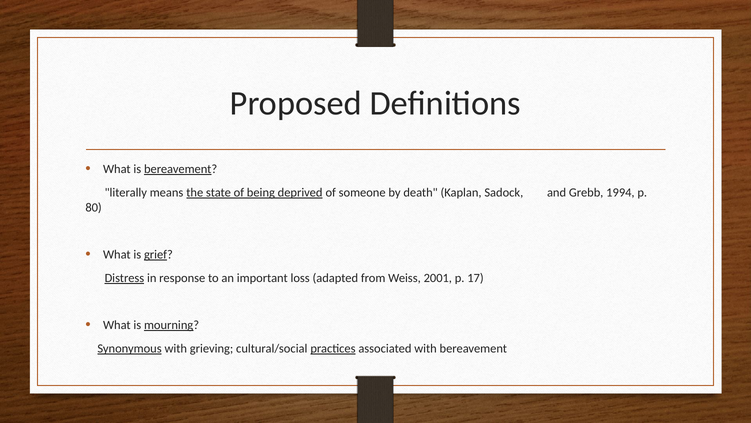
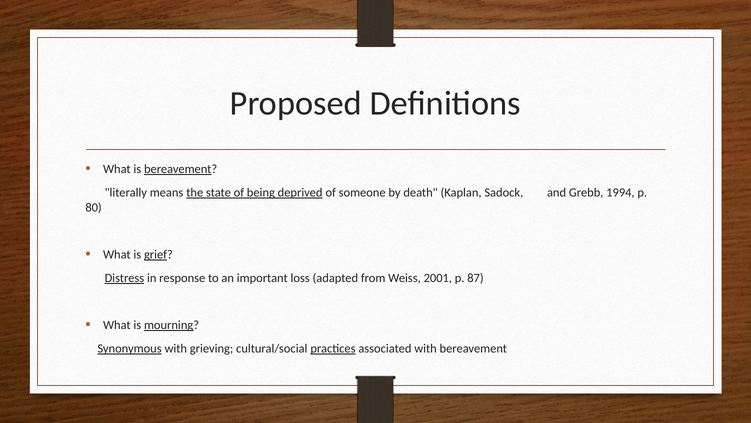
17: 17 -> 87 (475, 278)
